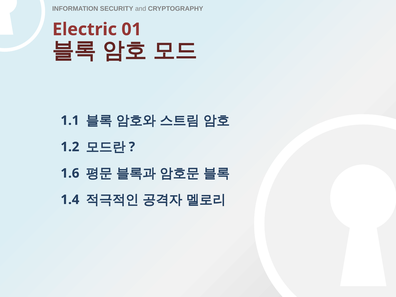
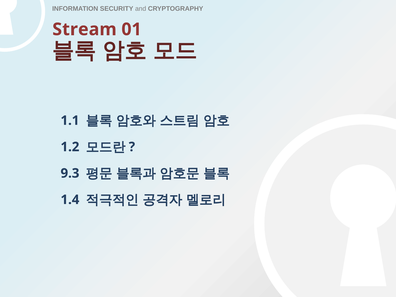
Electric: Electric -> Stream (84, 29)
1.6: 1.6 -> 9.3 (70, 173)
